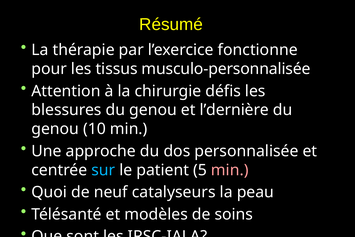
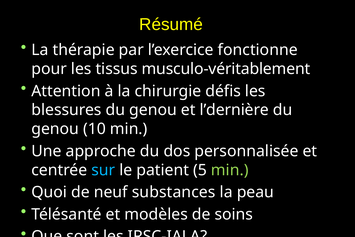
musculo-personnalisée: musculo-personnalisée -> musculo-véritablement (226, 69)
min colour: pink -> light green (230, 170)
catalyseurs: catalyseurs -> substances (174, 192)
